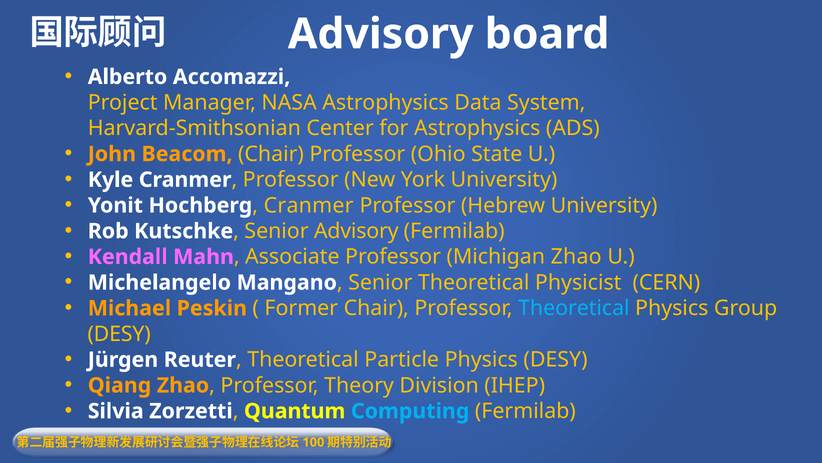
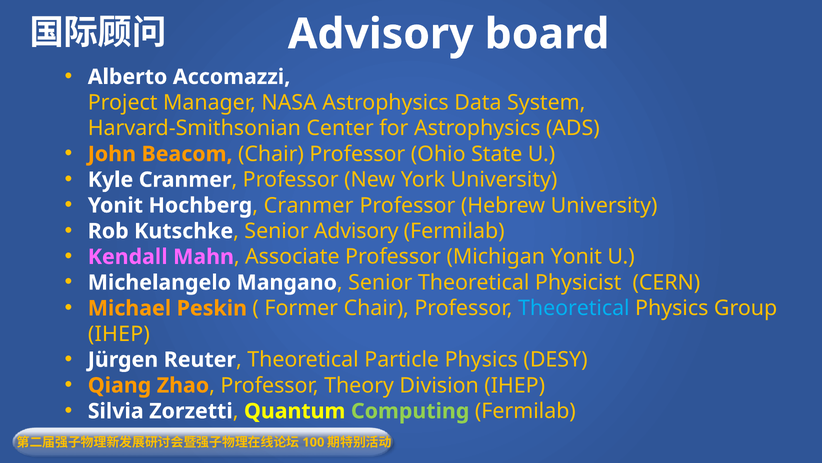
Michigan Zhao: Zhao -> Yonit (576, 257)
DESY: DESY -> IHEP (119, 334)
Computing colour: light blue -> light green (410, 411)
